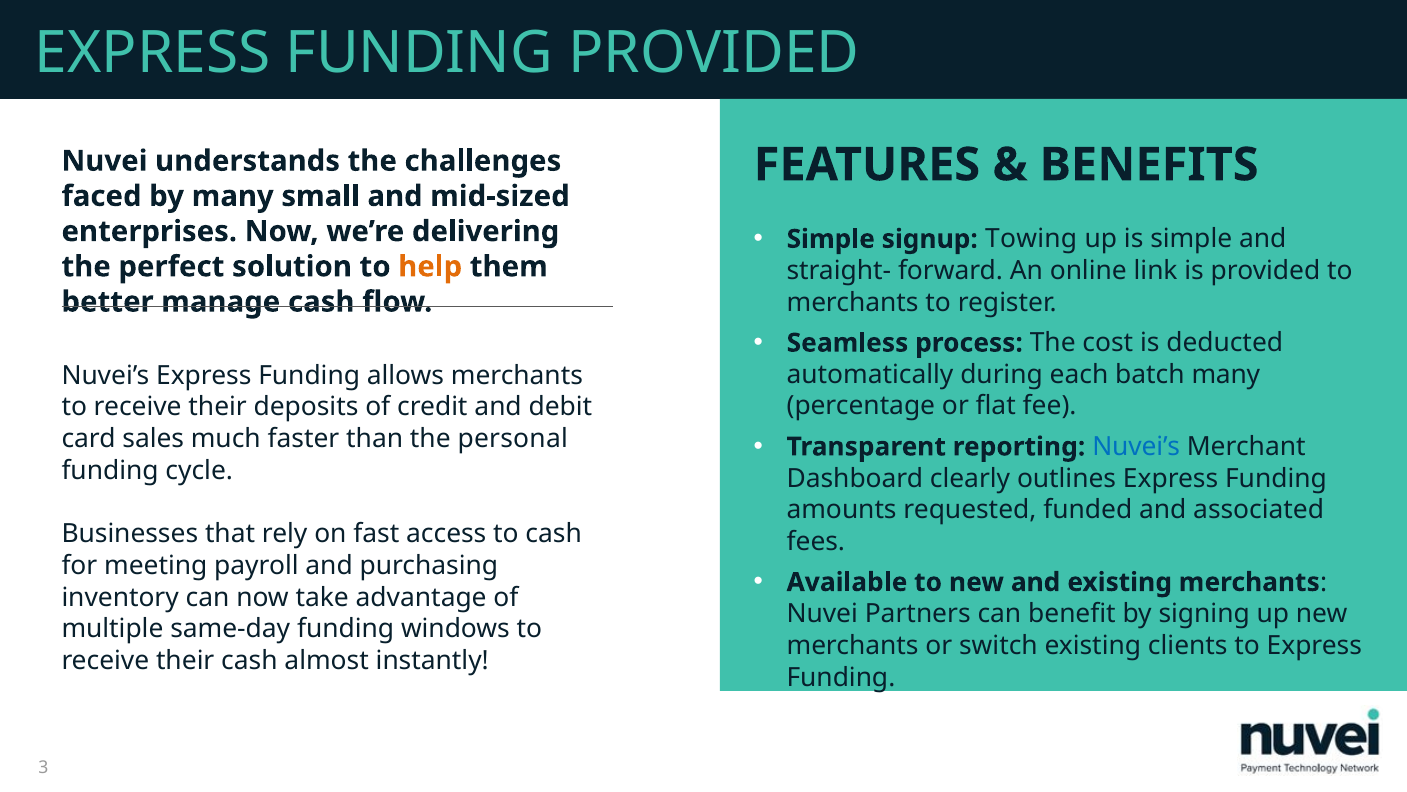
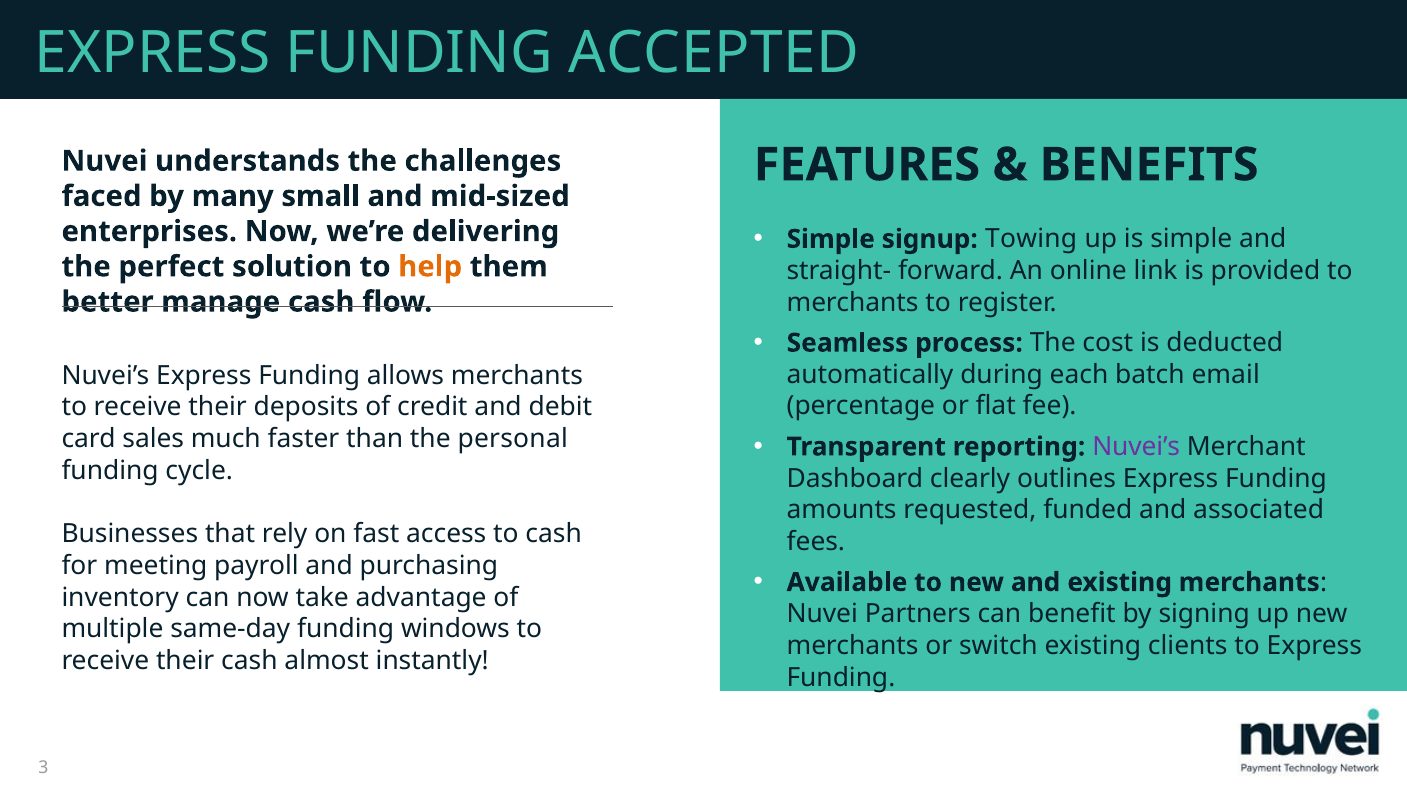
FUNDING PROVIDED: PROVIDED -> ACCEPTED (714, 53)
batch many: many -> email (1226, 374)
Nuvei’s colour: blue -> purple (1136, 446)
